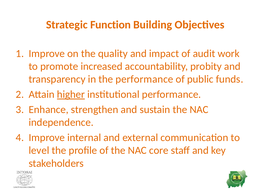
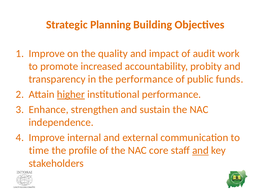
Function: Function -> Planning (111, 25)
level: level -> time (39, 151)
and underline: none -> present (200, 151)
